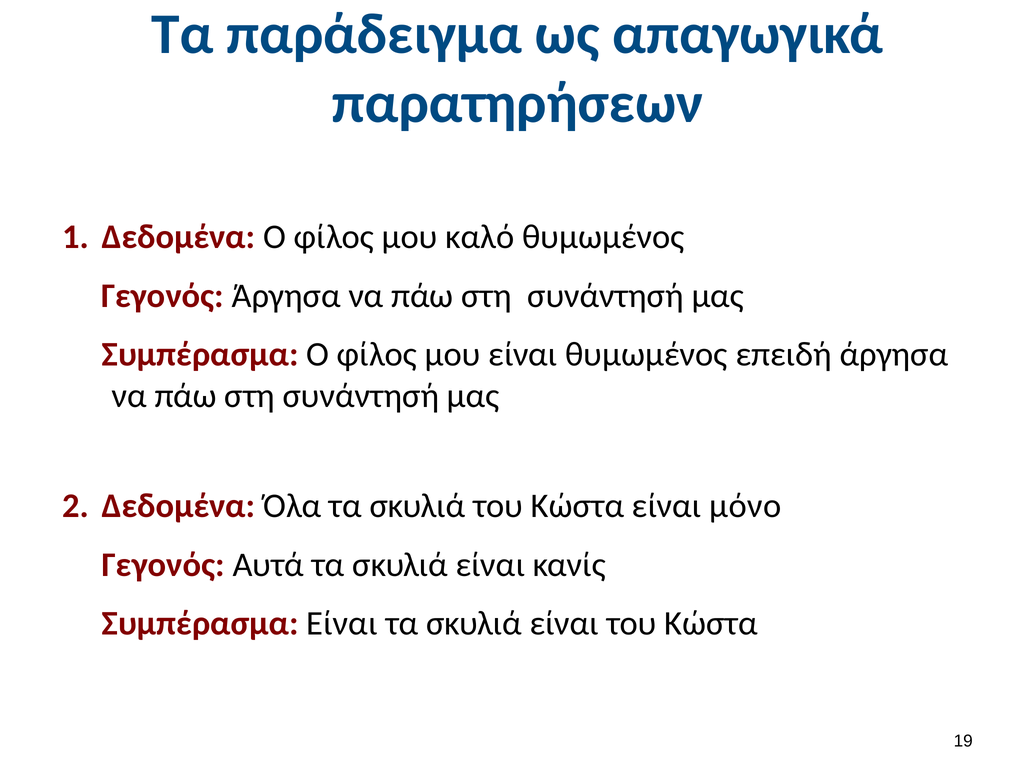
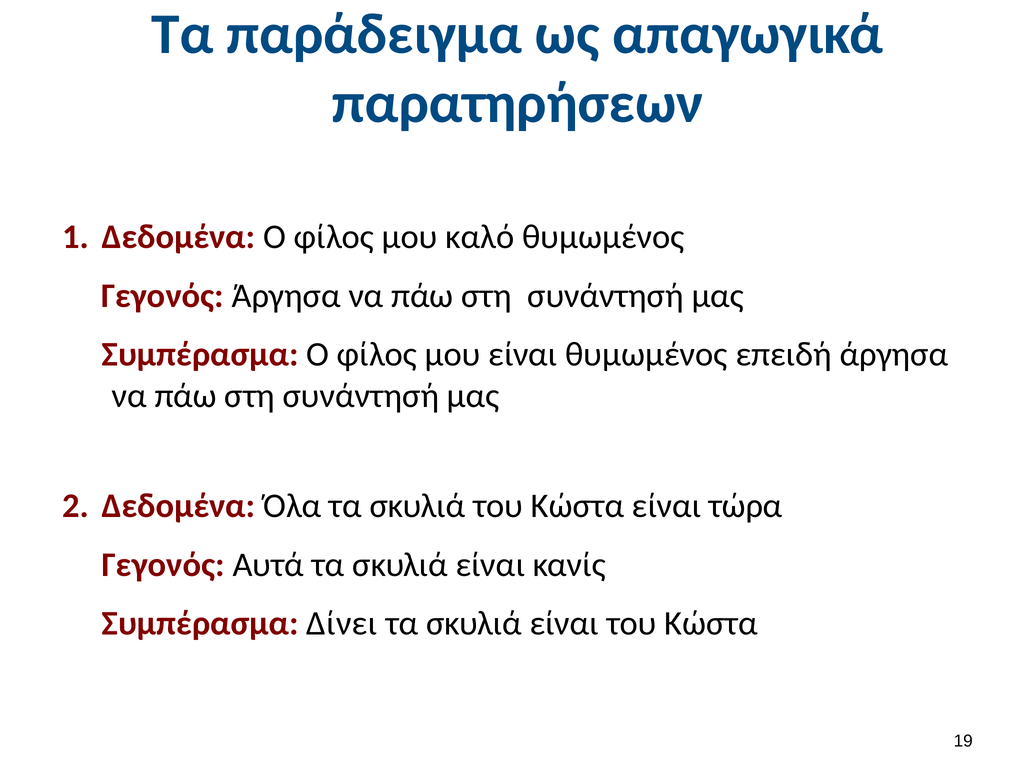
μόνο: μόνο -> τώρα (746, 506)
Συμπέρασμα Είναι: Είναι -> Δίνει (342, 623)
